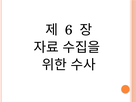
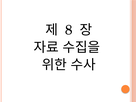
6: 6 -> 8 (69, 30)
